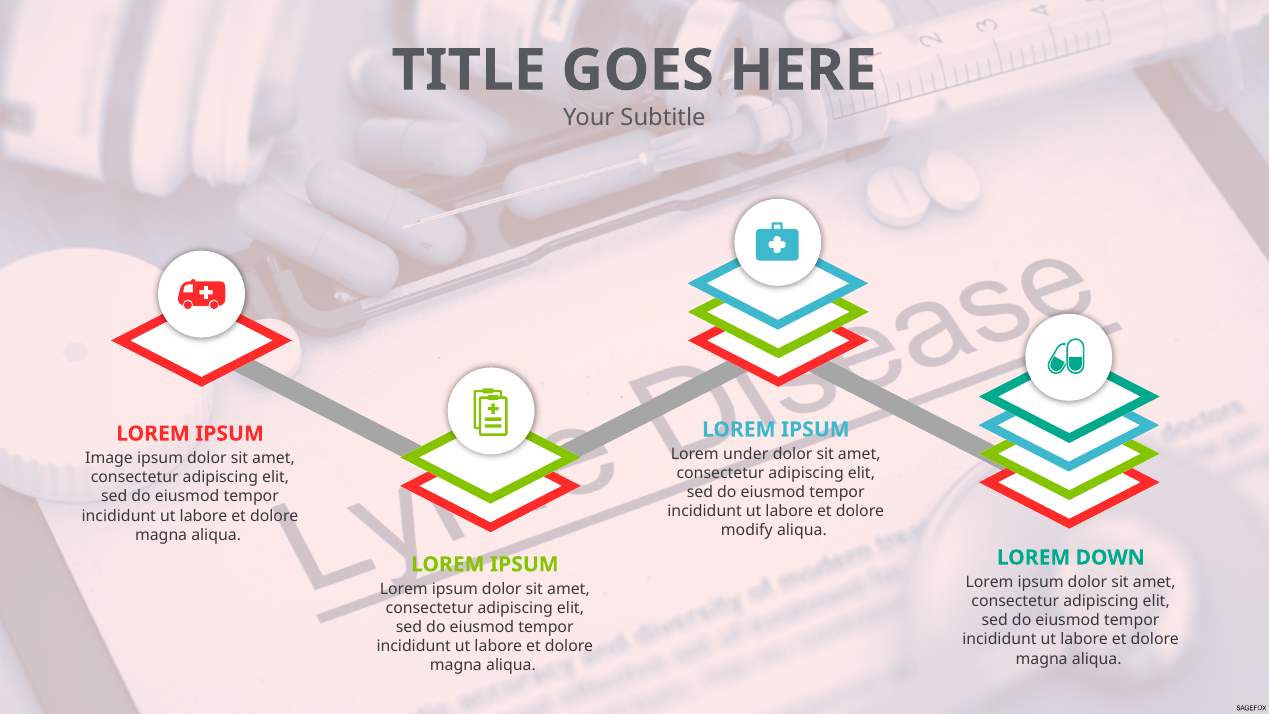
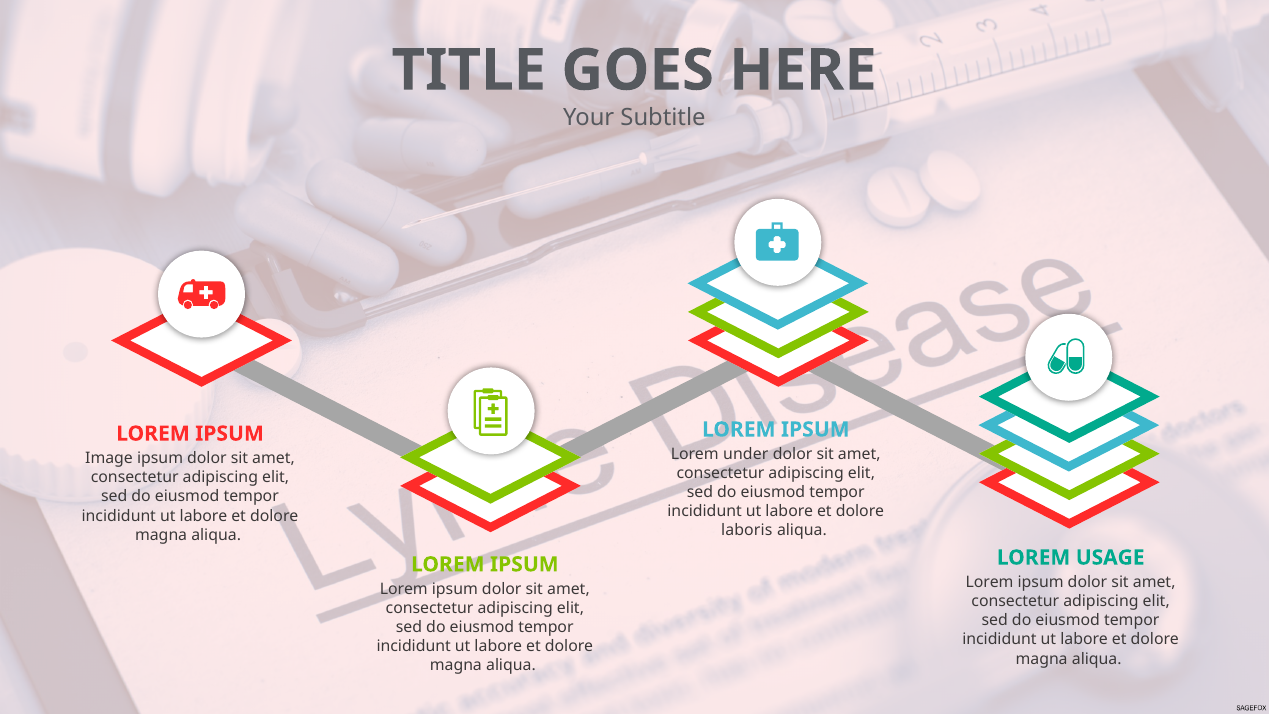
modify: modify -> laboris (747, 531)
DOWN: DOWN -> USAGE (1110, 557)
